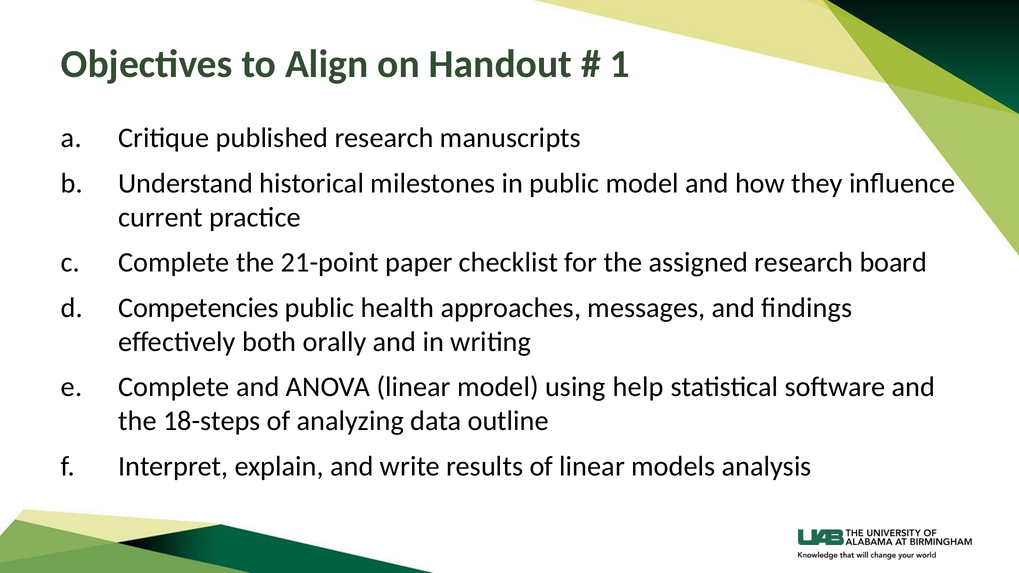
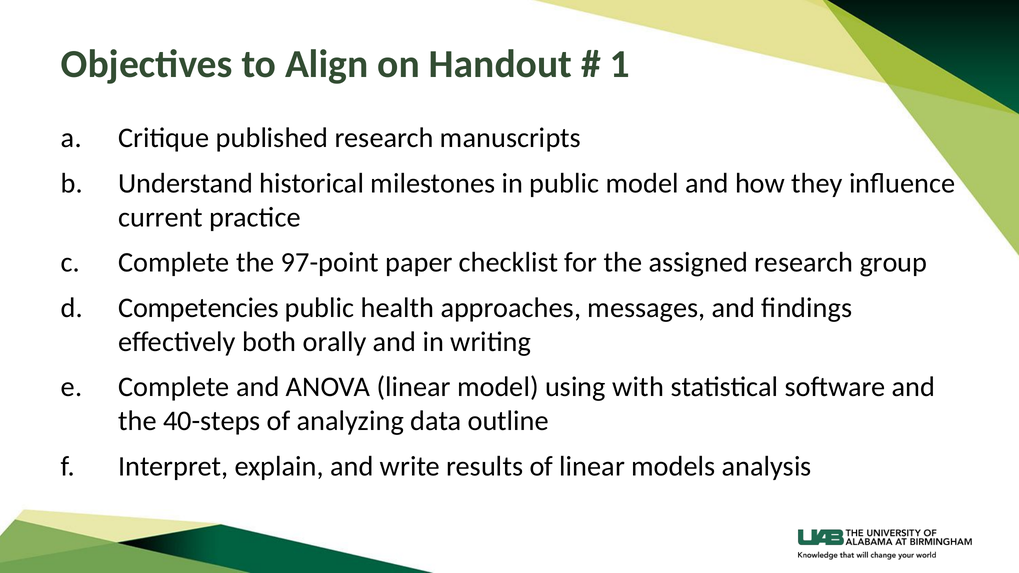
21-point: 21-point -> 97-point (330, 263)
board: board -> group (893, 263)
help: help -> with (638, 387)
18-steps: 18-steps -> 40-steps (212, 421)
